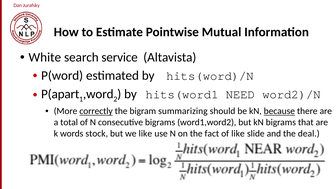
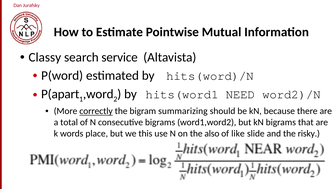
White: White -> Classy (45, 57)
because underline: present -> none (279, 111)
stock: stock -> place (97, 134)
we like: like -> this (145, 134)
fact: fact -> also (212, 134)
deal: deal -> risky (309, 134)
